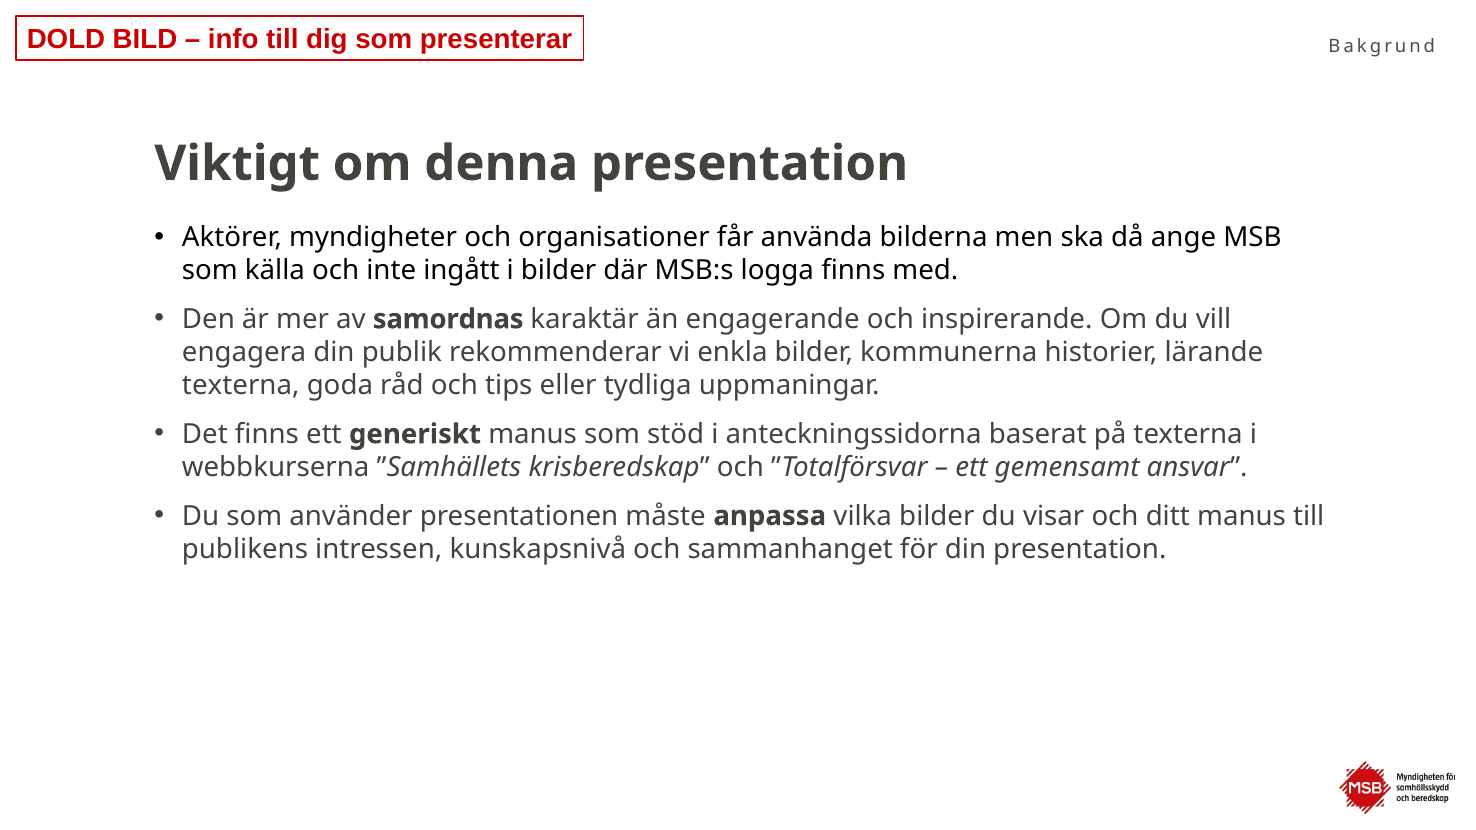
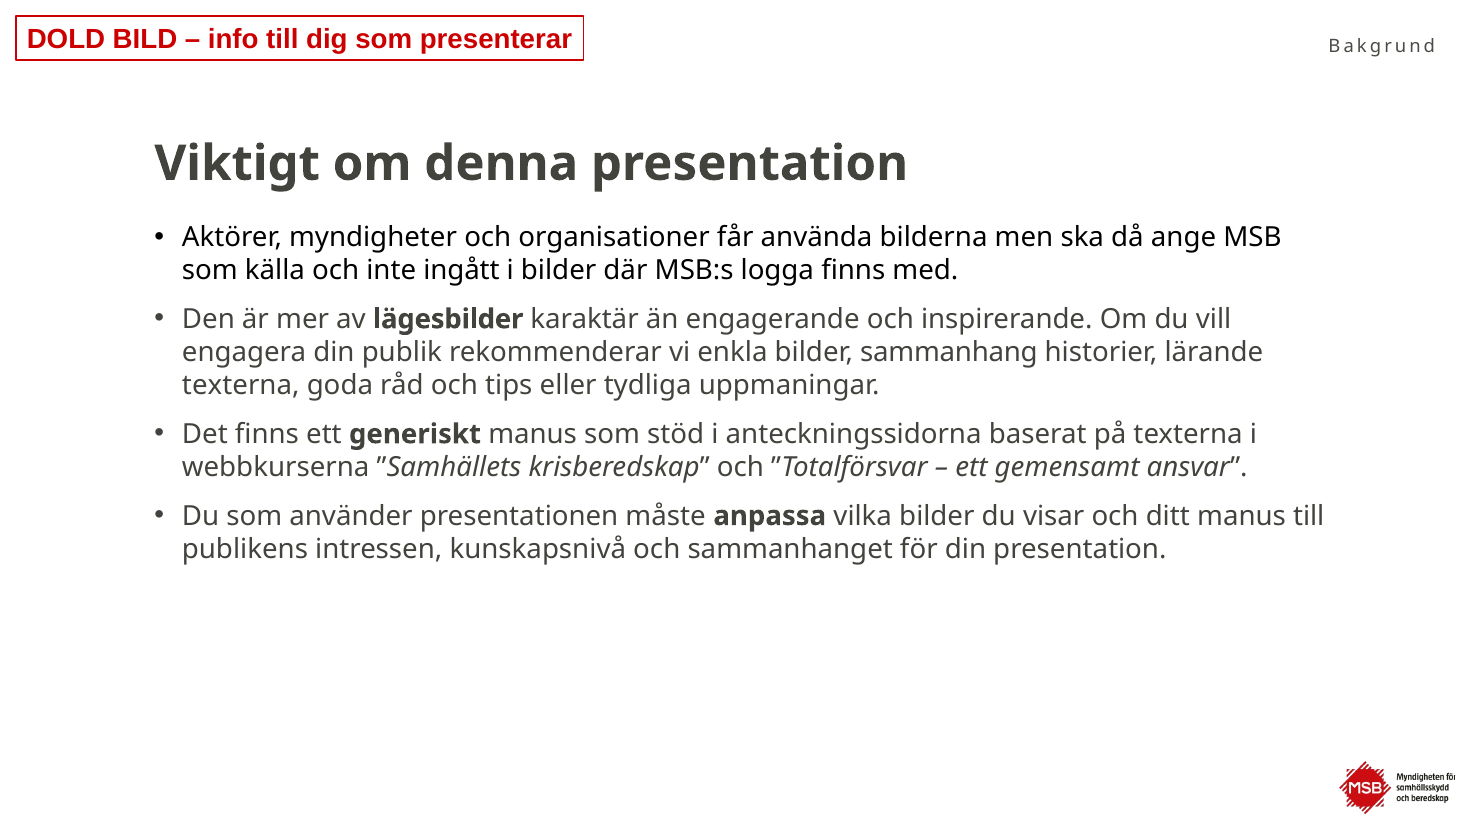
samordnas: samordnas -> lägesbilder (448, 319)
kommunerna: kommunerna -> sammanhang (949, 352)
